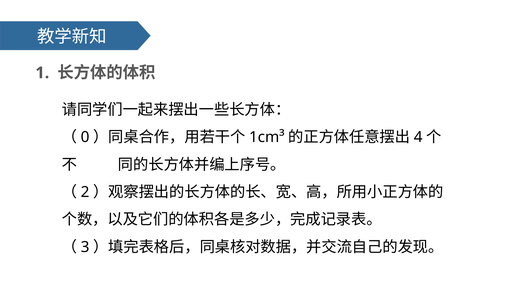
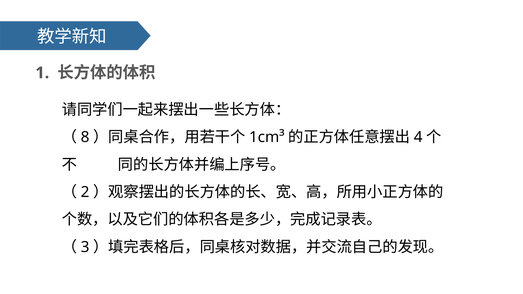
0: 0 -> 8 (85, 137)
